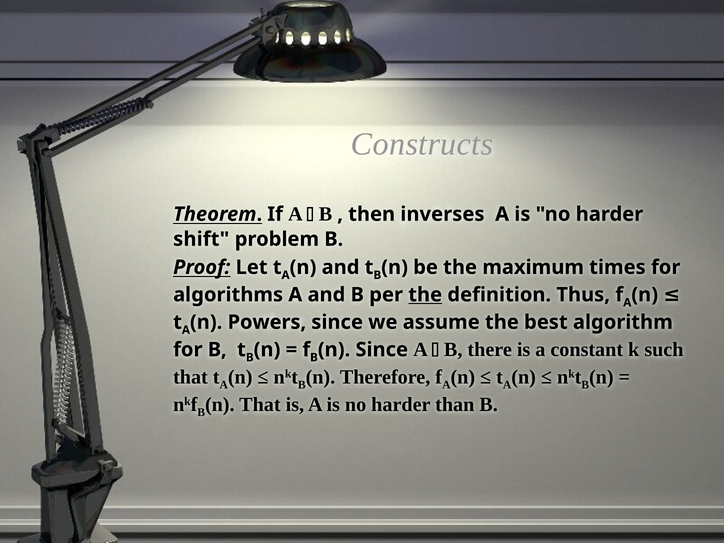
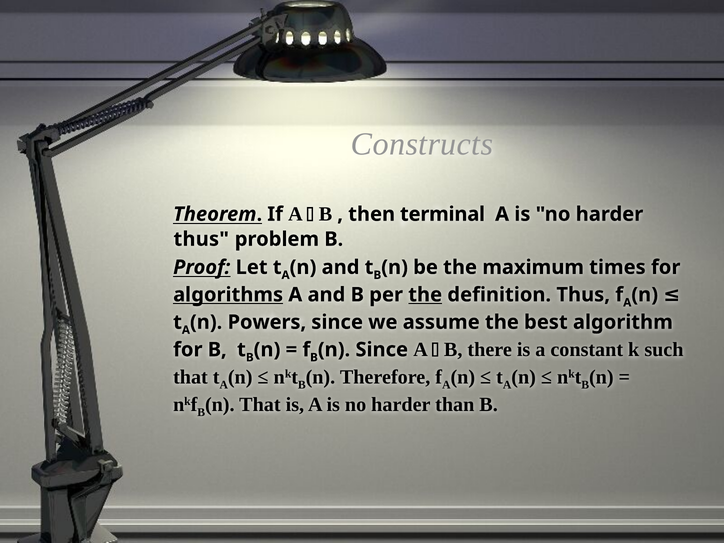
inverses: inverses -> terminal (443, 214)
shift: shift -> thus (201, 239)
algorithms underline: none -> present (228, 295)
